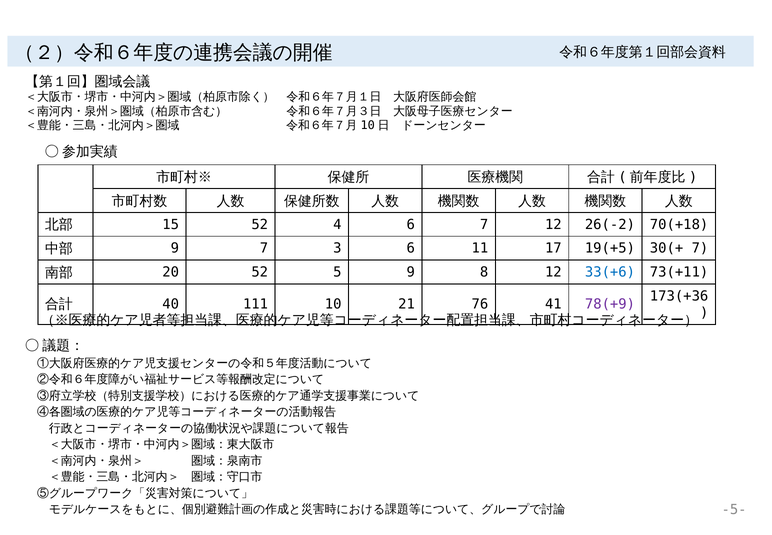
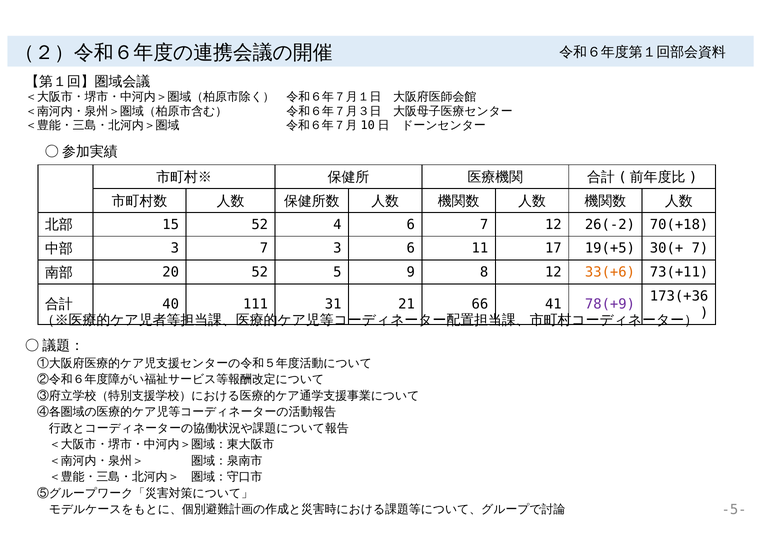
9: 9 -> 3 (175, 248)
33(+6 colour: blue -> orange (610, 272)
10: 10 -> 31 (333, 304)
76: 76 -> 66 (480, 304)
